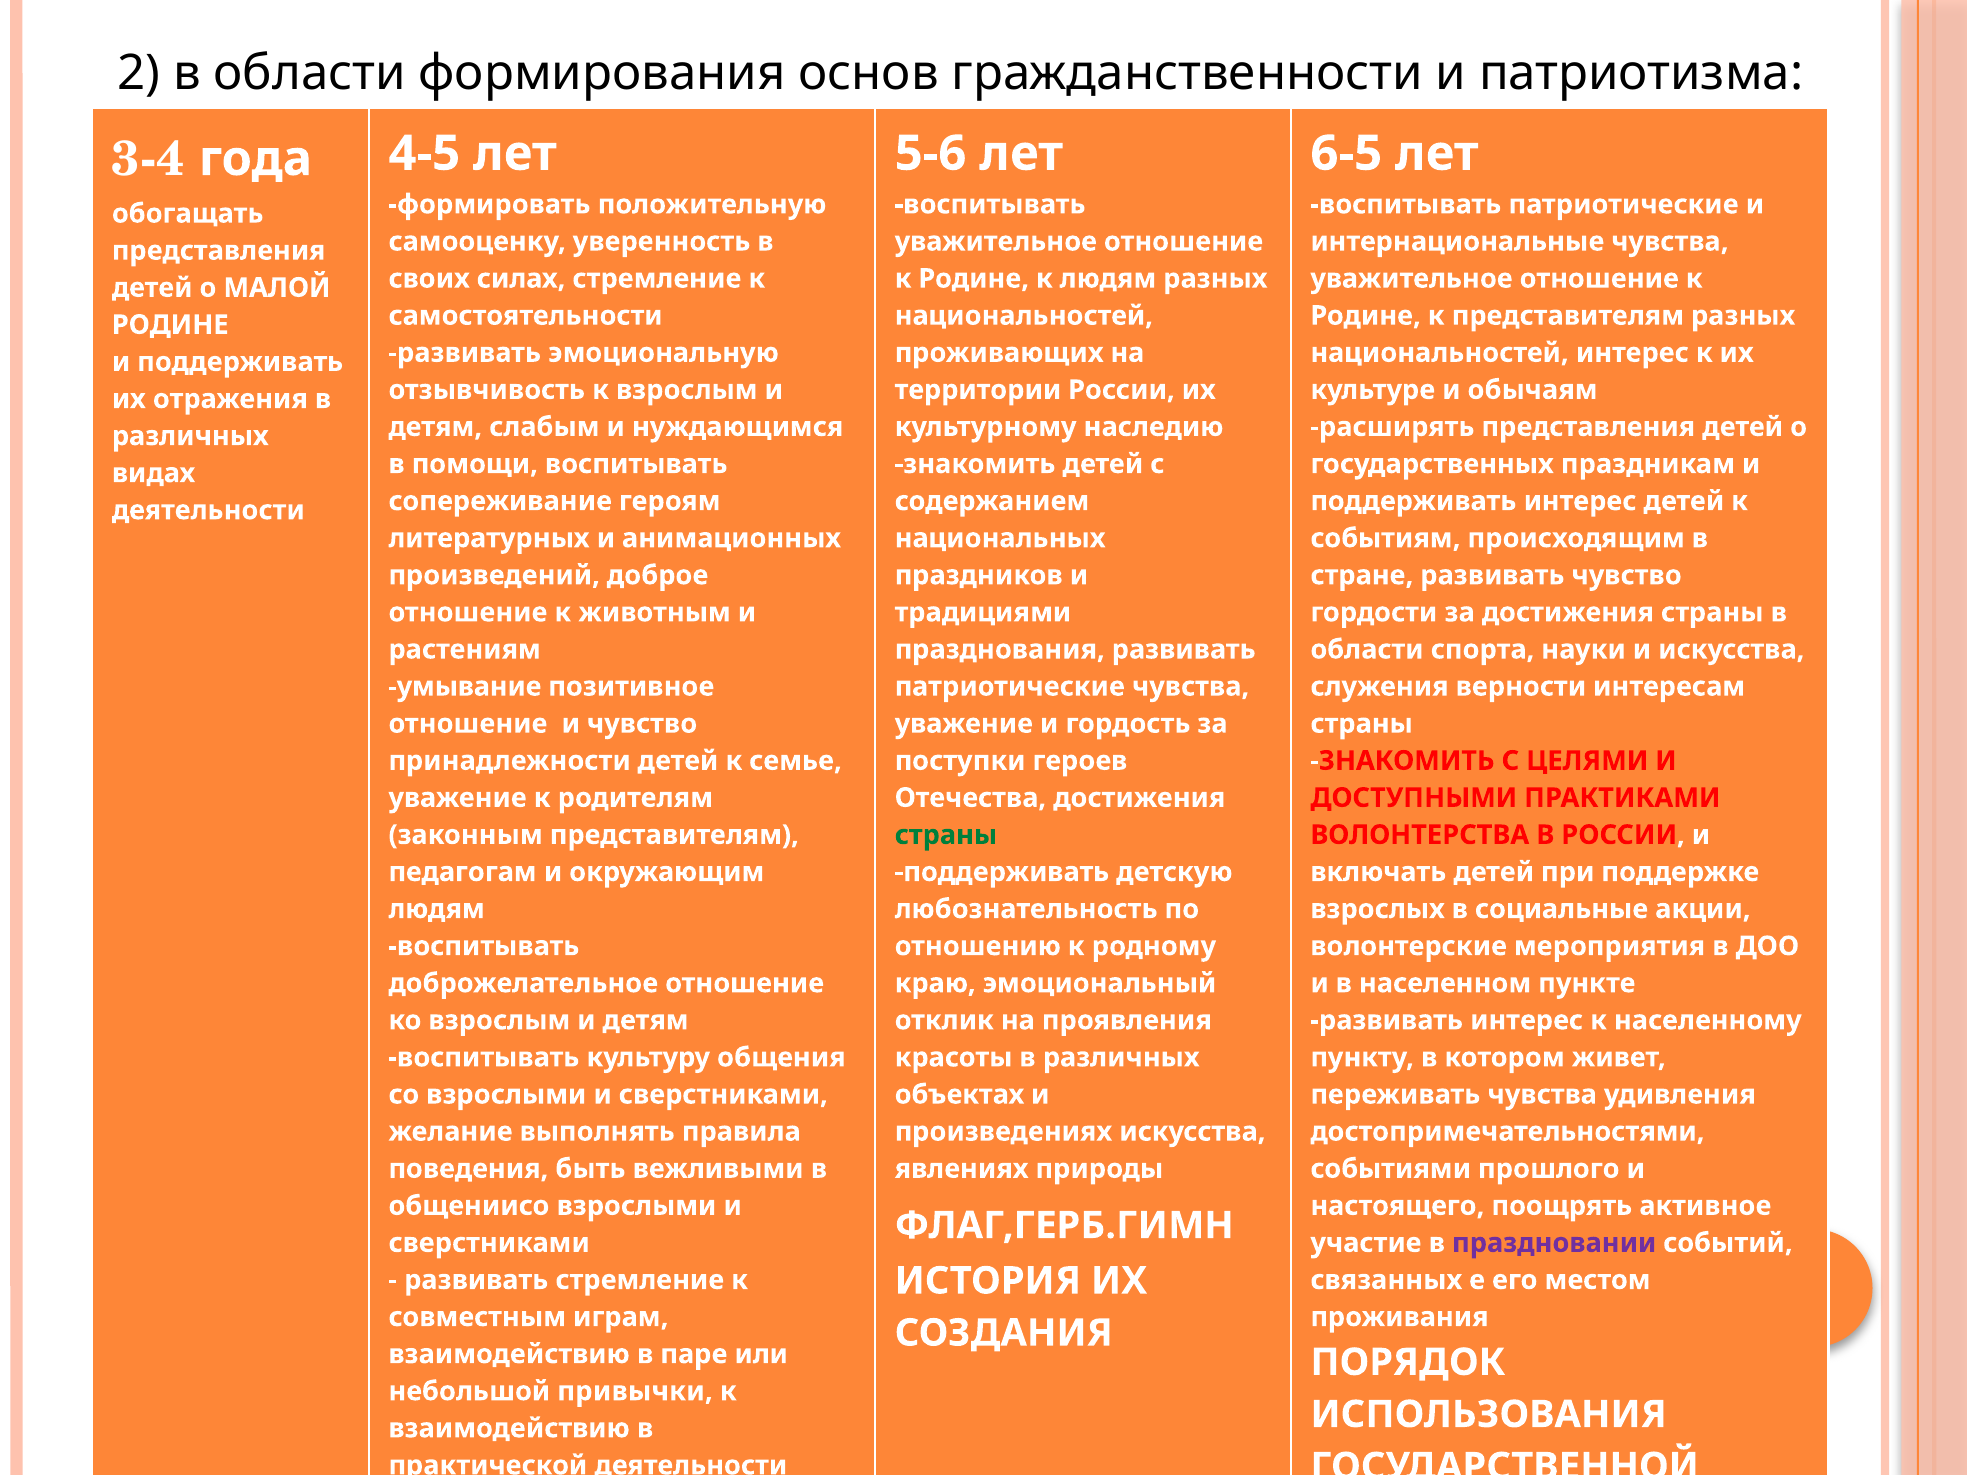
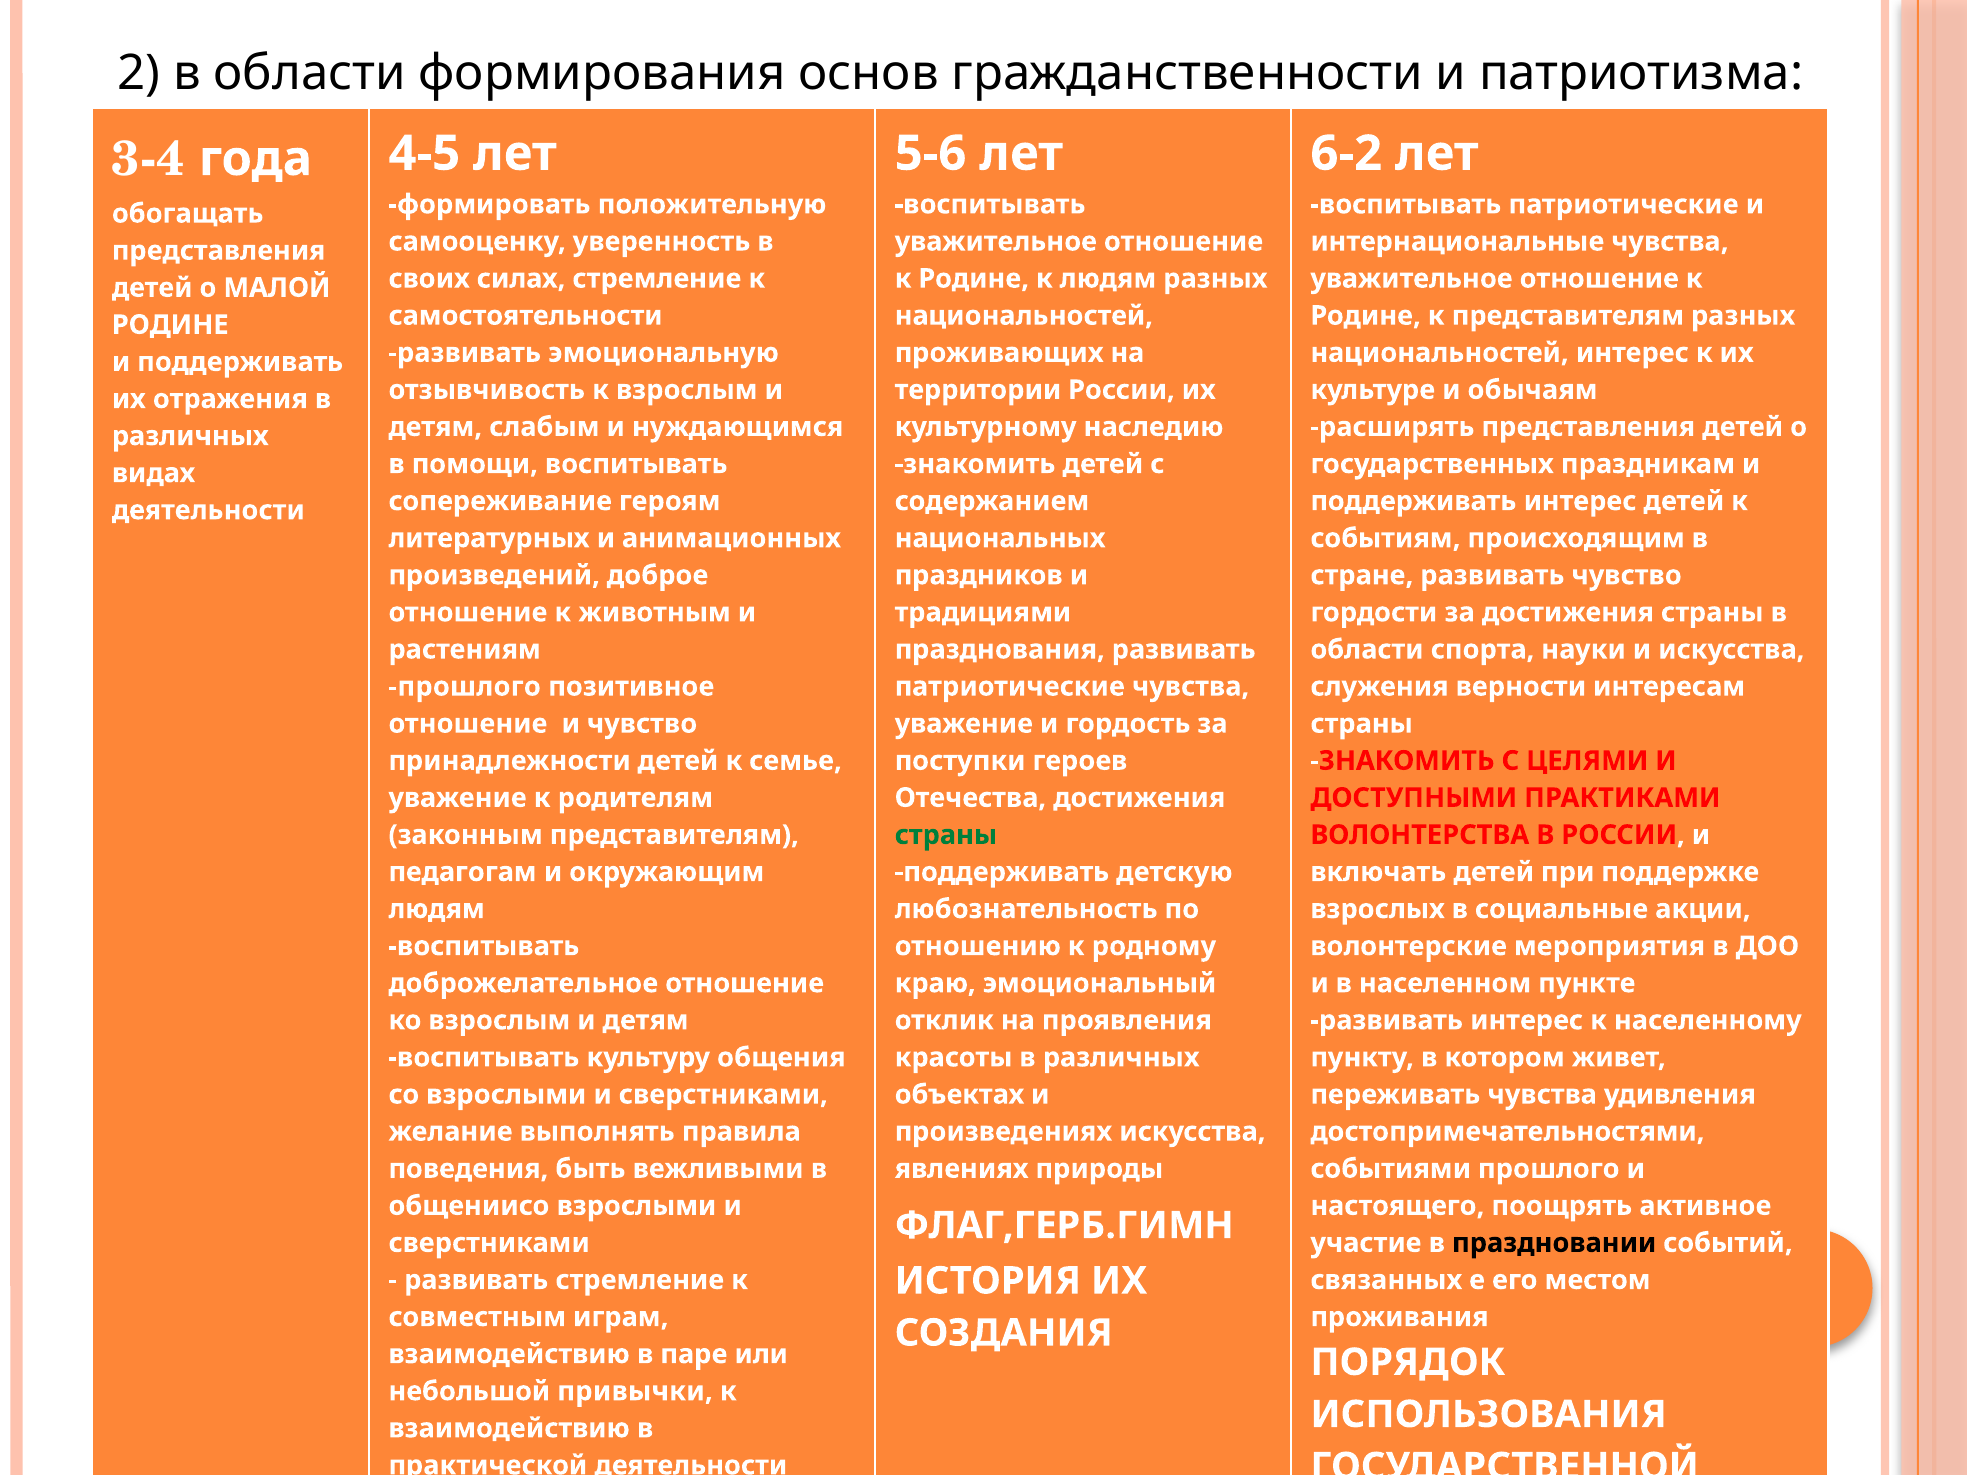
6-5: 6-5 -> 6-2 (1346, 154)
умывание: умывание -> прошлого (465, 687)
праздновании colour: purple -> black (1554, 1243)
